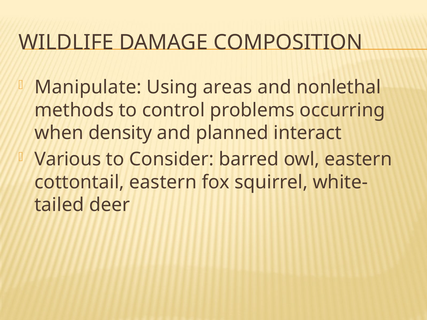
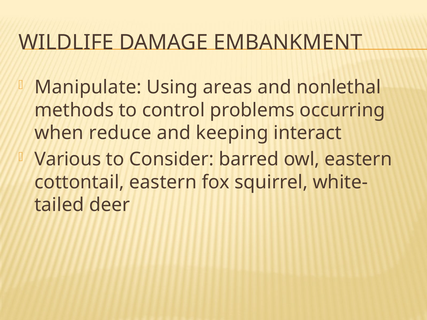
COMPOSITION: COMPOSITION -> EMBANKMENT (288, 42)
density: density -> reduce (120, 133)
planned: planned -> keeping (232, 133)
